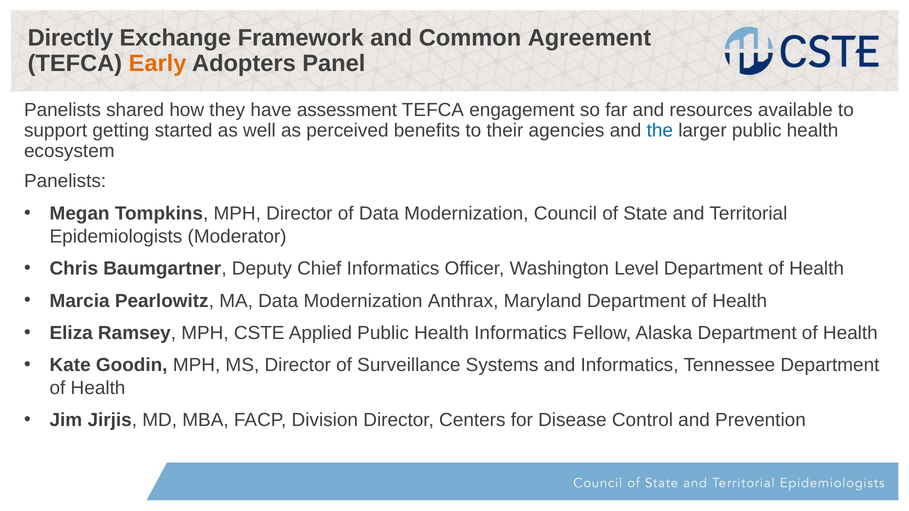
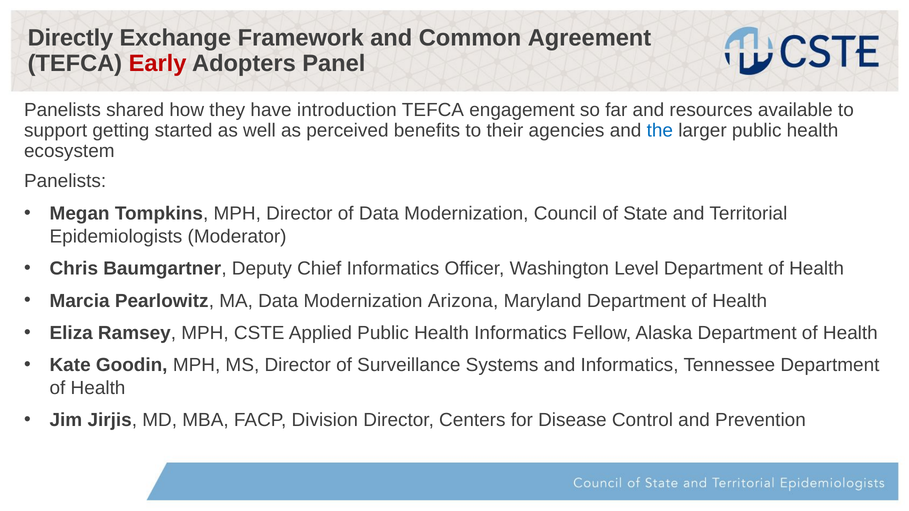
Early colour: orange -> red (158, 64)
assessment: assessment -> introduction (347, 110)
Anthrax: Anthrax -> Arizona (463, 301)
